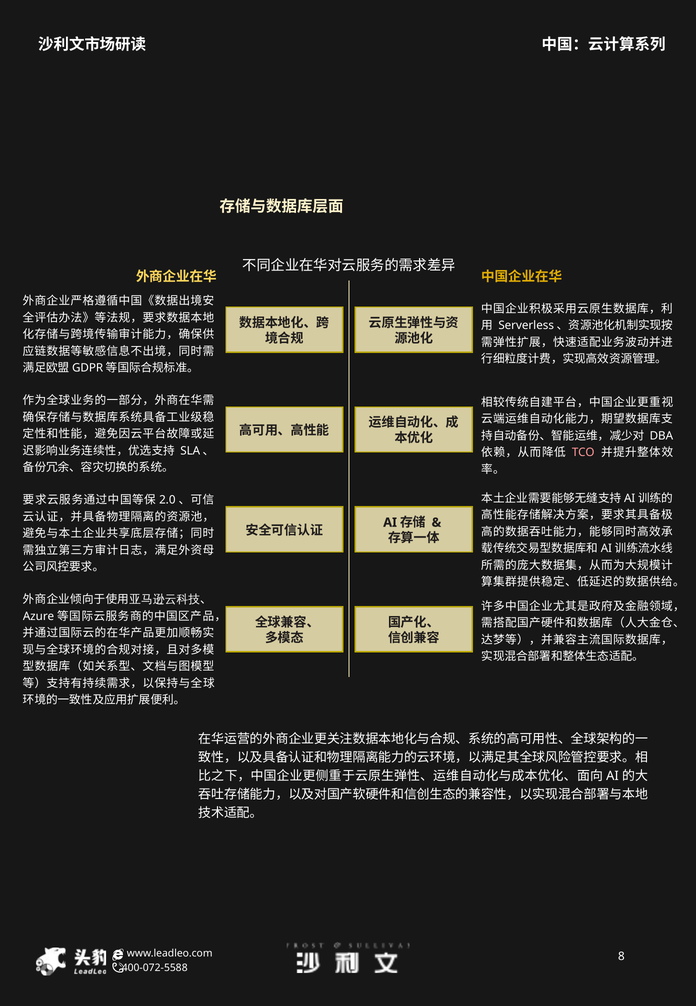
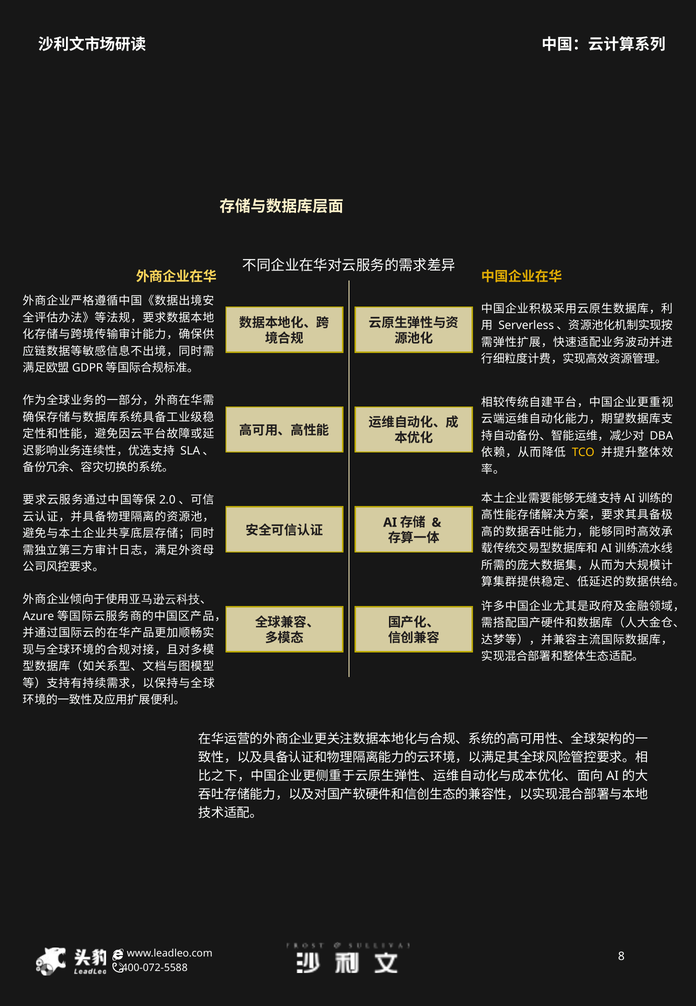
TCO colour: pink -> yellow (583, 452)
